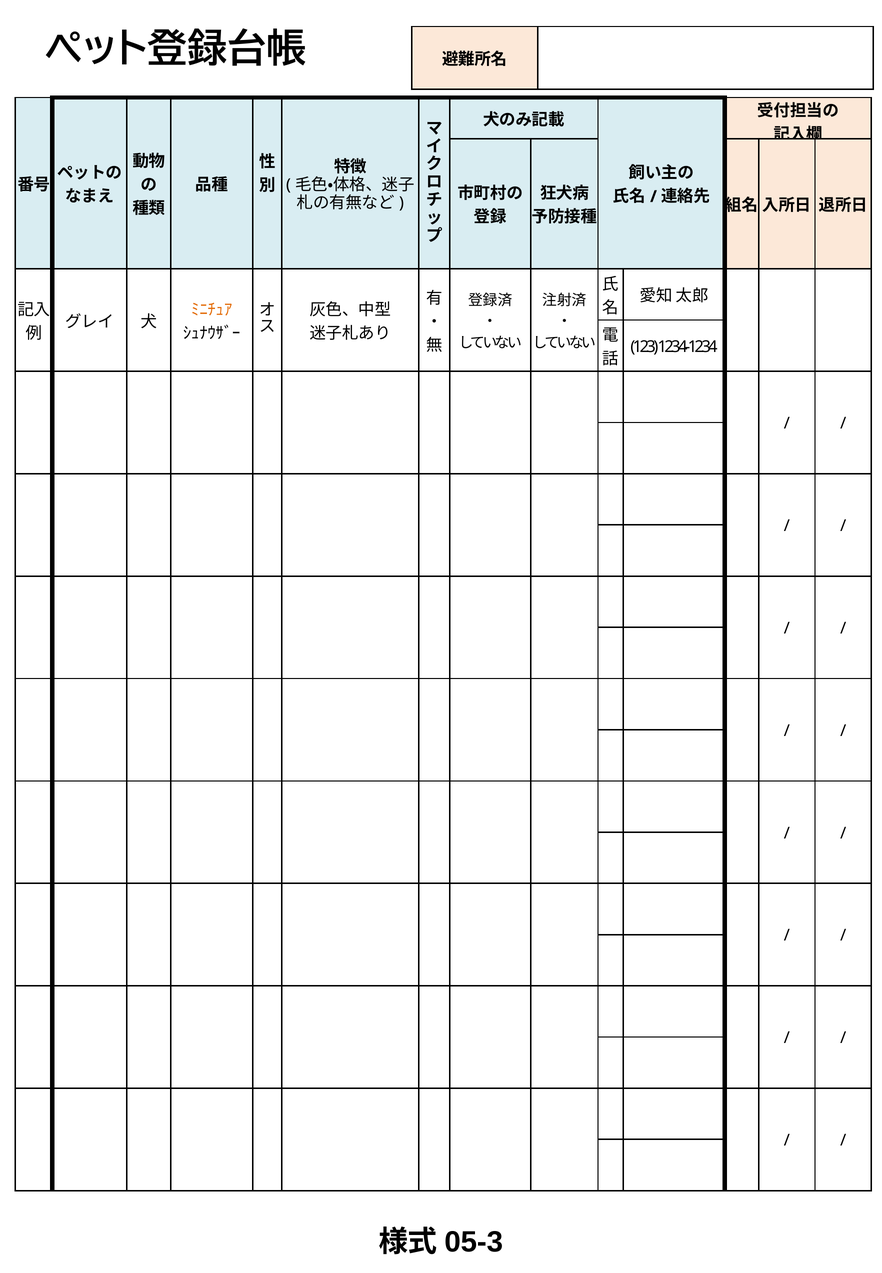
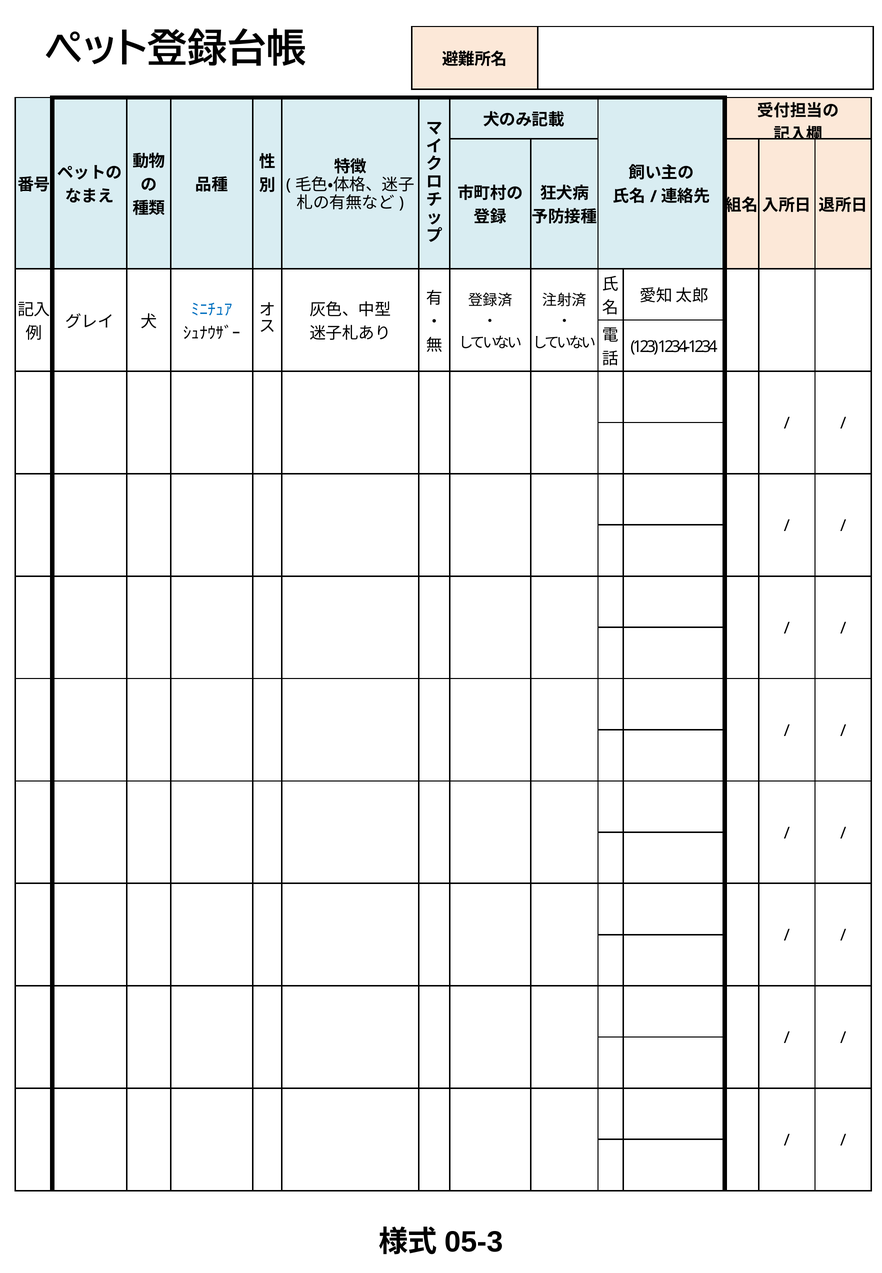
ﾐﾆﾁｭｱ colour: orange -> blue (212, 310)
